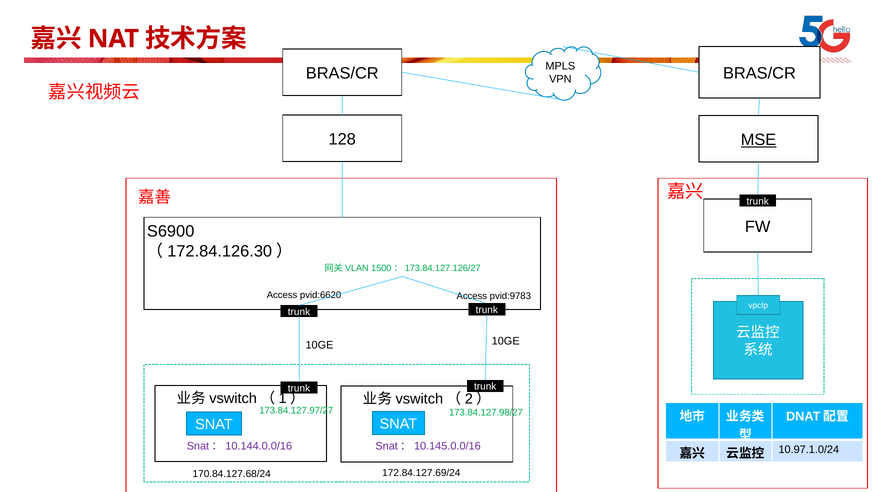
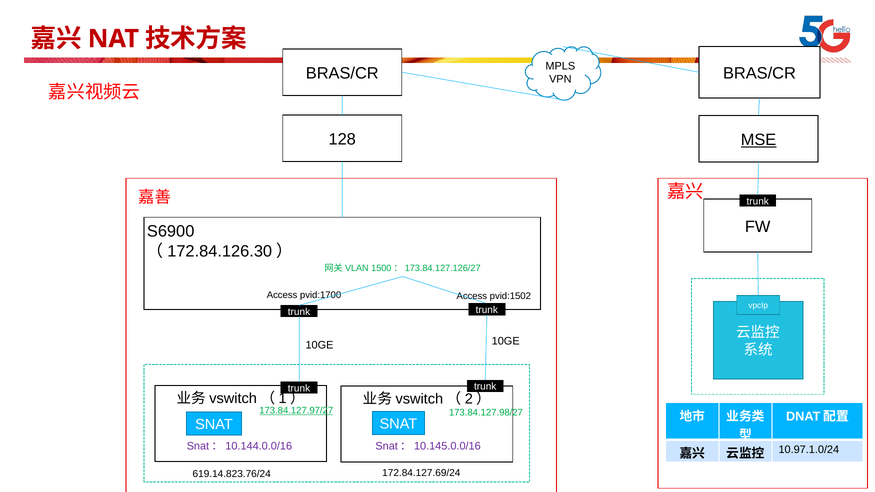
pvid:6620: pvid:6620 -> pvid:1700 (321, 295)
pvid:9783: pvid:9783 -> pvid:1502 (510, 296)
173.84.127.97/27 underline: none -> present (296, 411)
170.84.127.68/24: 170.84.127.68/24 -> 619.14.823.76/24 (232, 474)
